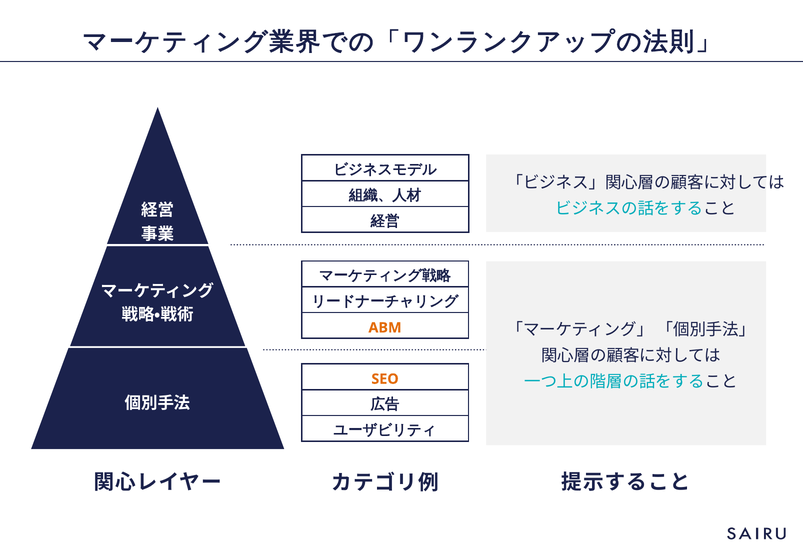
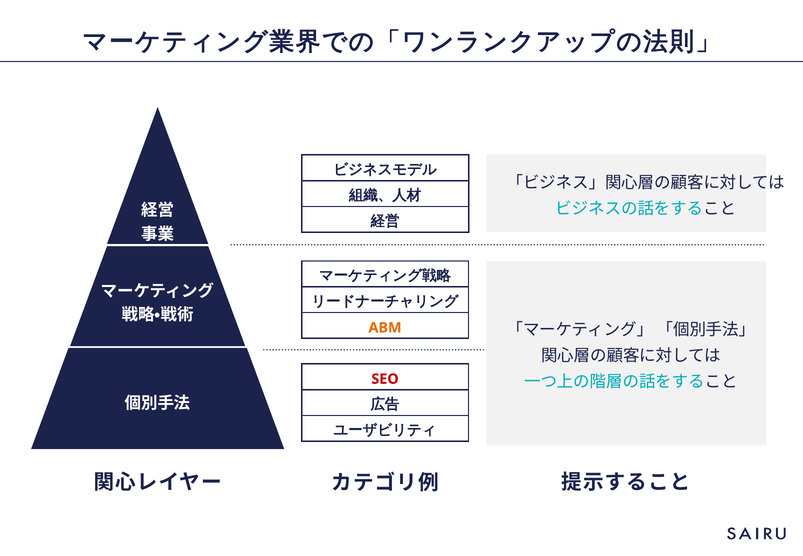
SEO colour: orange -> red (385, 379)
